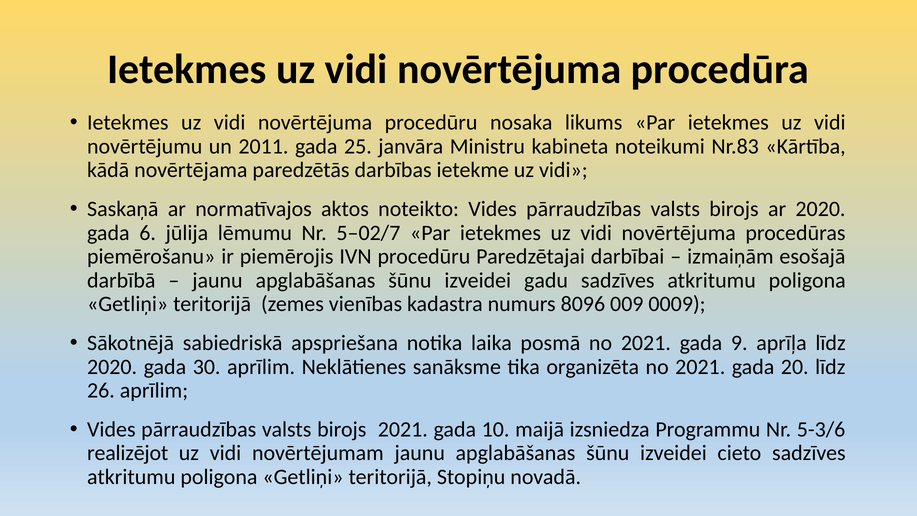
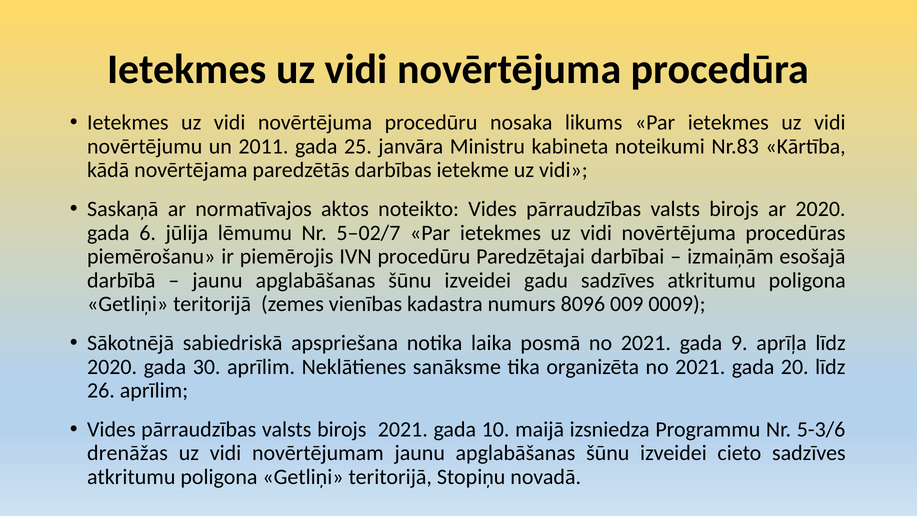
realizējot: realizējot -> drenāžas (128, 453)
